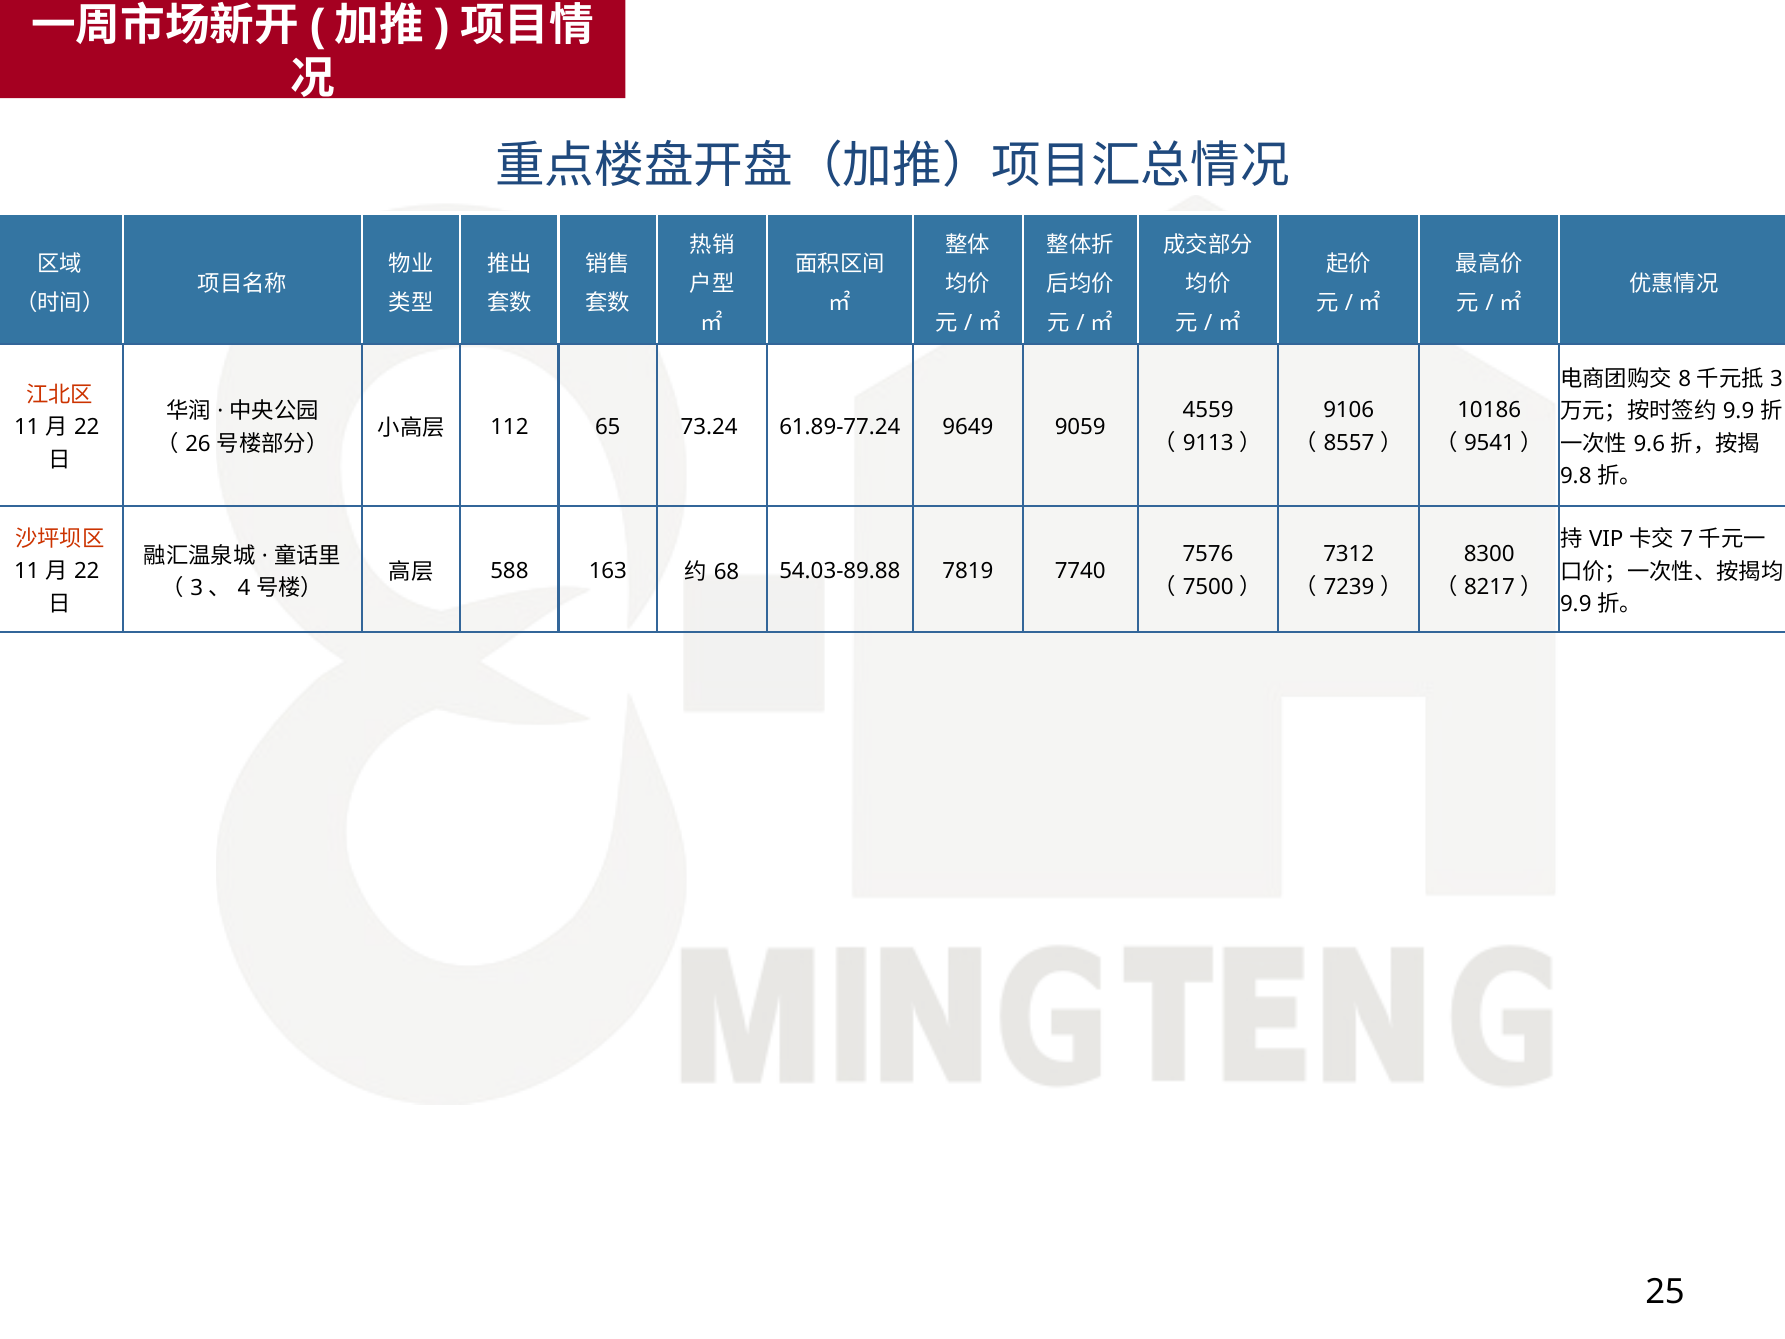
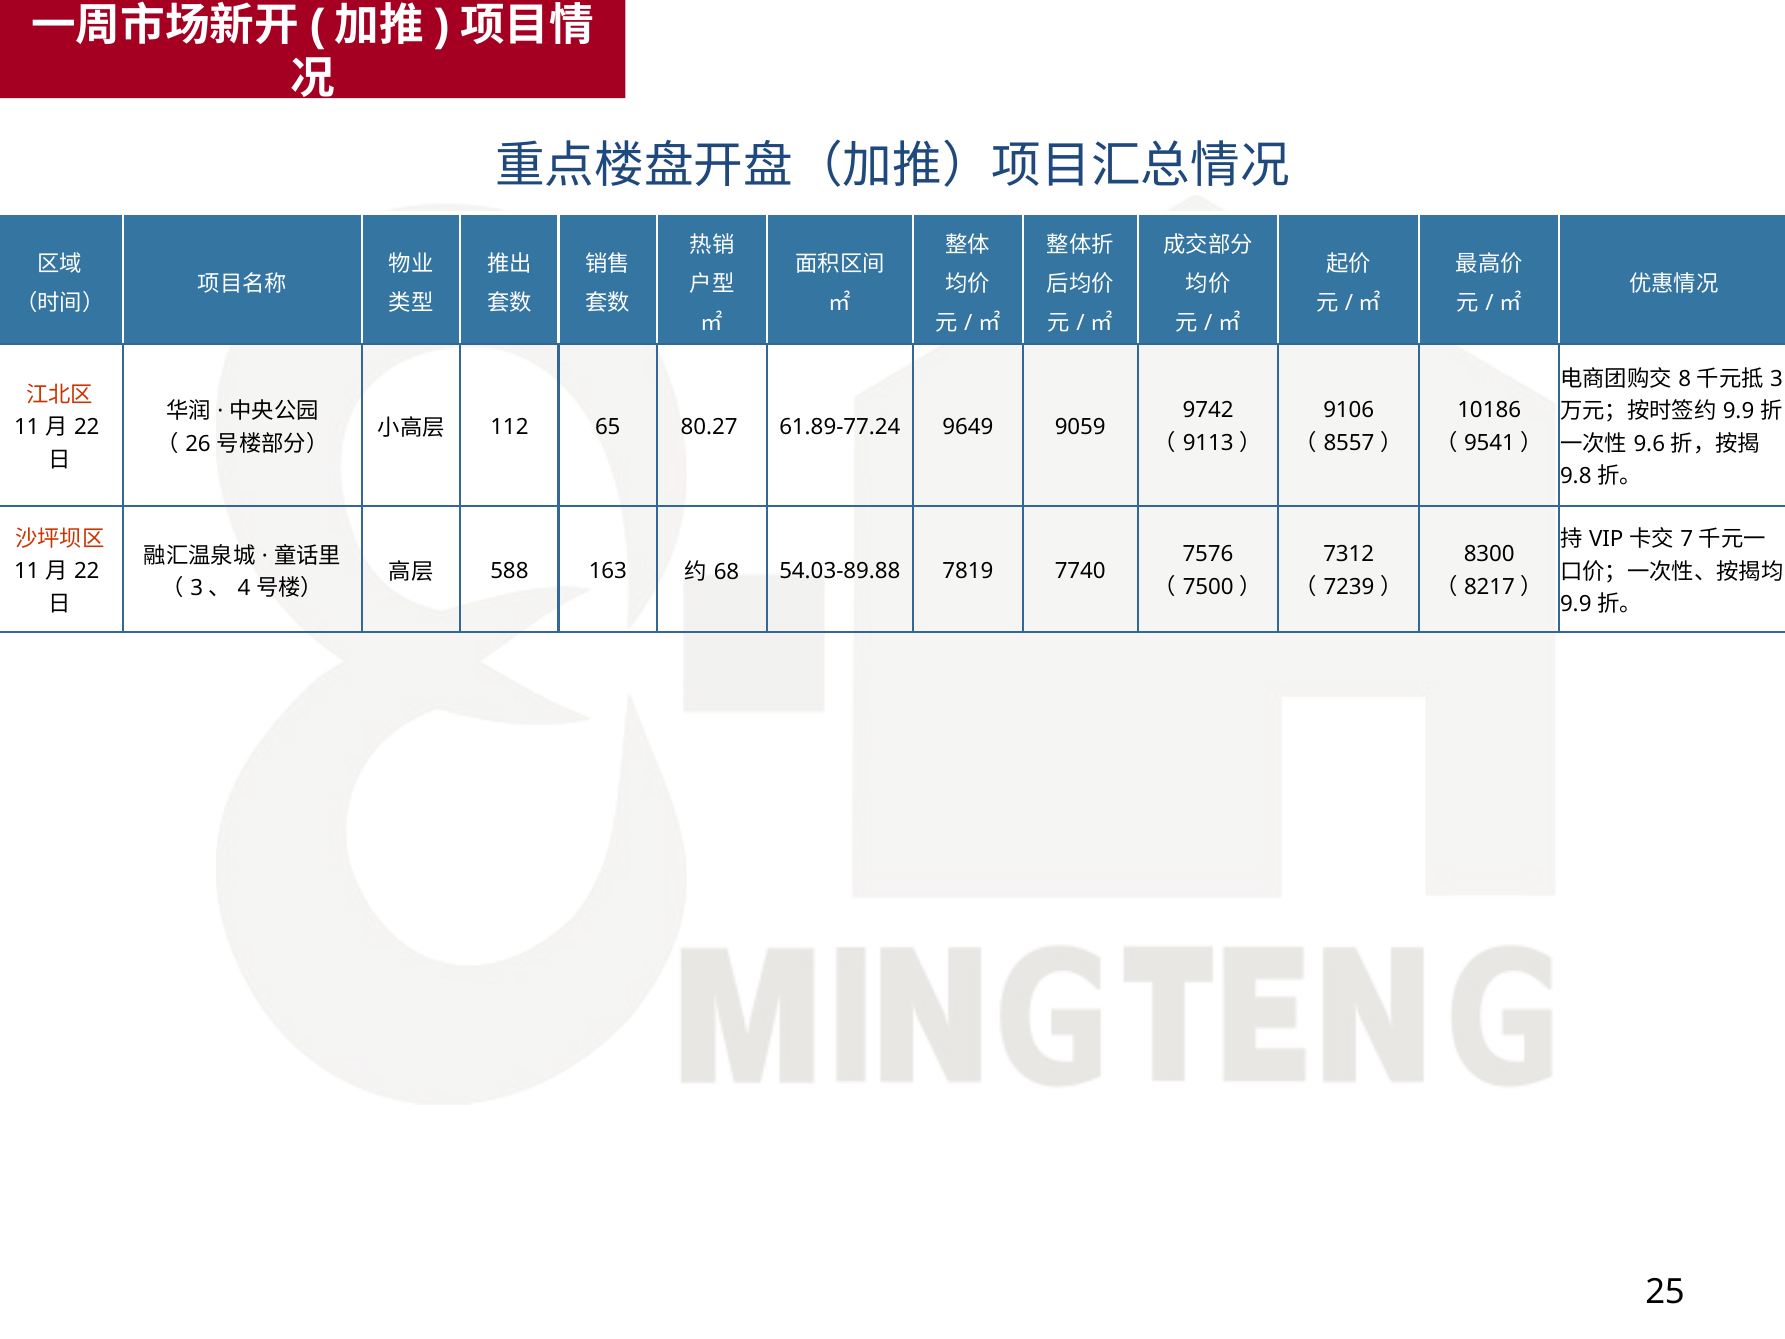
4559: 4559 -> 9742 (1208, 410)
73.24: 73.24 -> 80.27 (709, 427)
